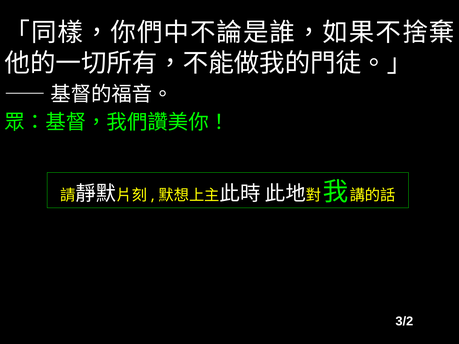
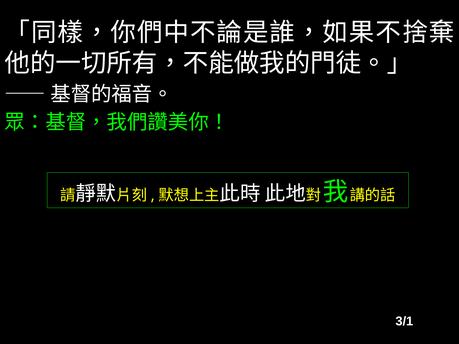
3/2: 3/2 -> 3/1 (404, 322)
